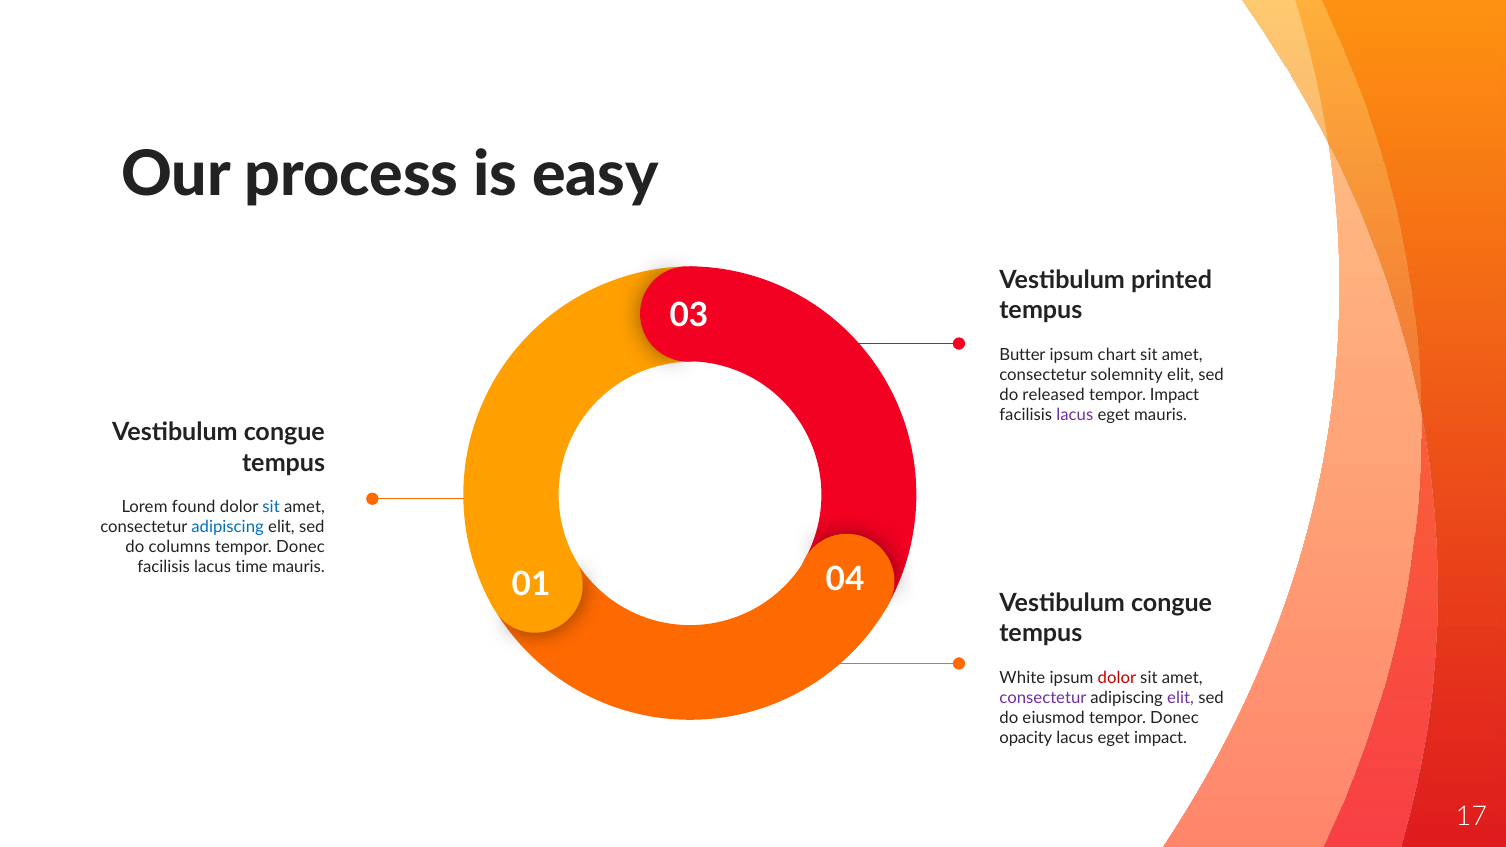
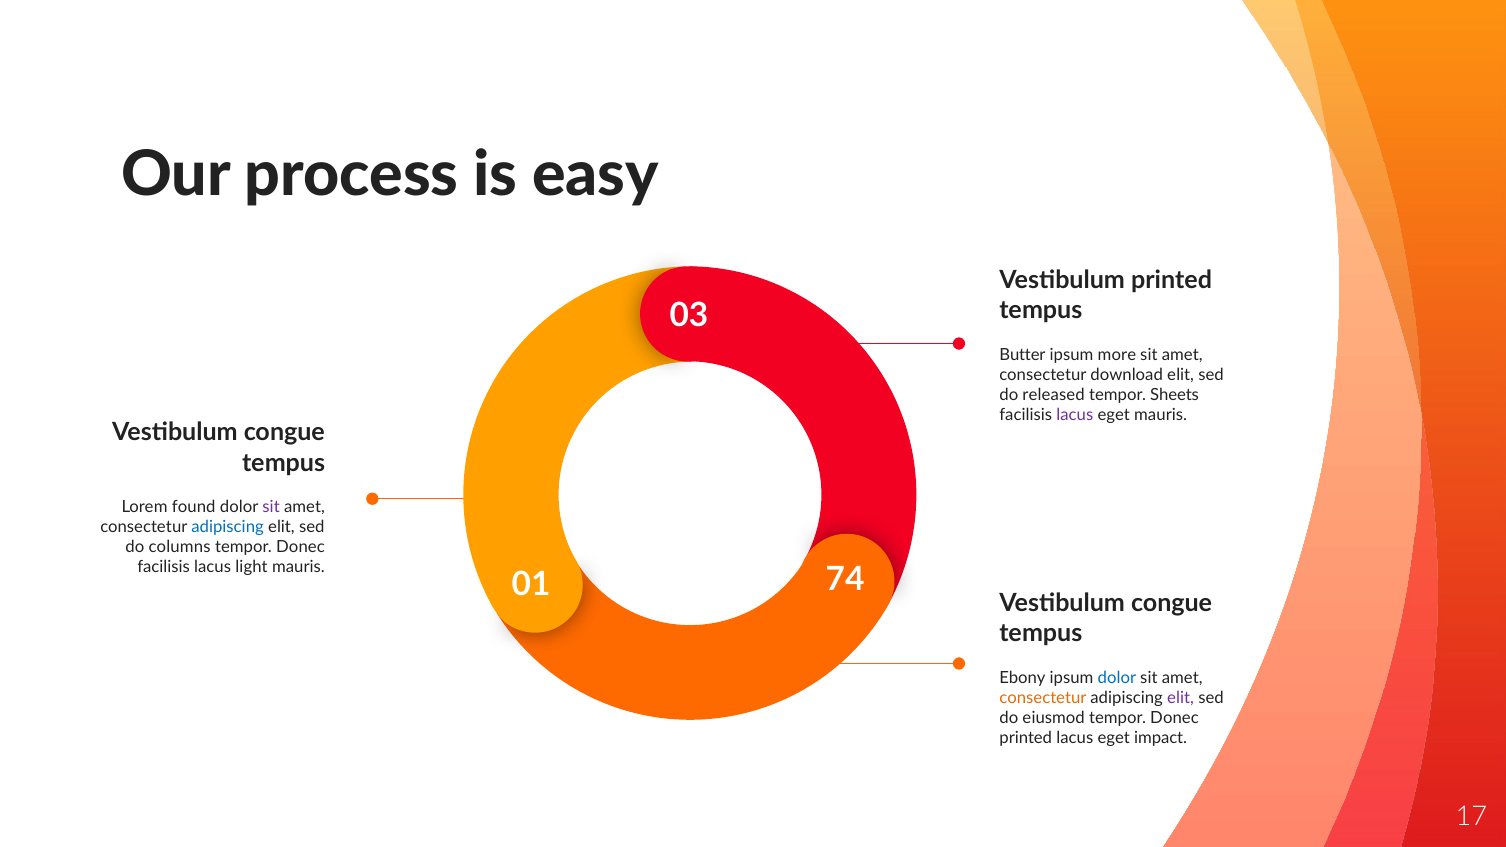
chart: chart -> more (1117, 355)
solemnity: solemnity -> download (1127, 375)
tempor Impact: Impact -> Sheets (1175, 395)
sit colour: blue -> purple (271, 507)
time: time -> light (252, 568)
04: 04 -> 74 (845, 579)
White: White -> Ebony (1022, 678)
dolor colour: red -> blue (1117, 678)
consectetur colour: purple -> orange (1043, 698)
opacity: opacity -> printed (1026, 738)
